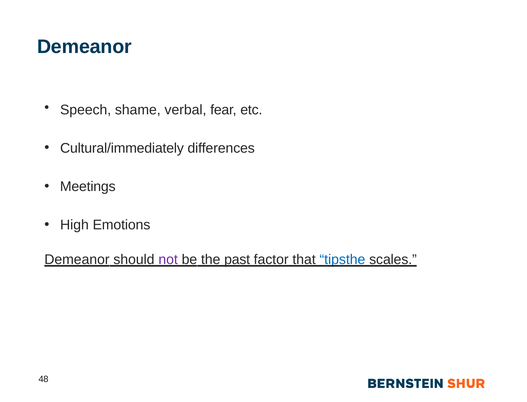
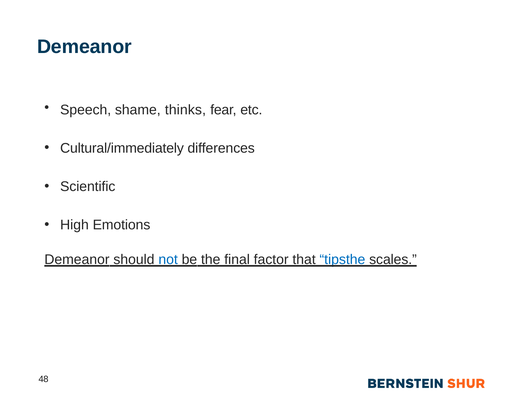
verbal: verbal -> thinks (185, 110)
Meetings: Meetings -> Scientific (88, 186)
not colour: purple -> blue (168, 259)
past: past -> final (237, 259)
